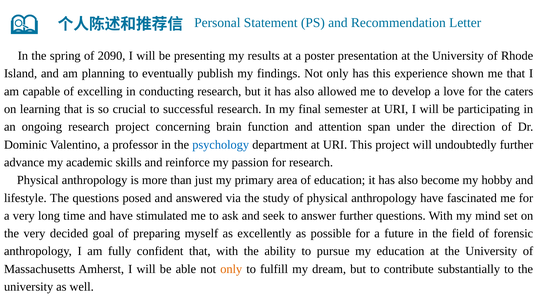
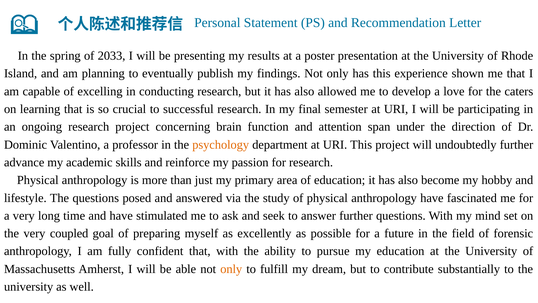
2090: 2090 -> 2033 (112, 56)
psychology colour: blue -> orange (221, 144)
decided: decided -> coupled (69, 233)
